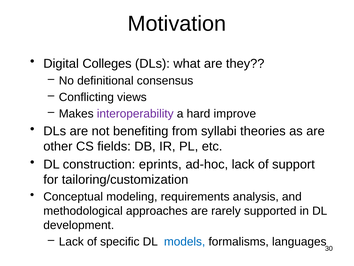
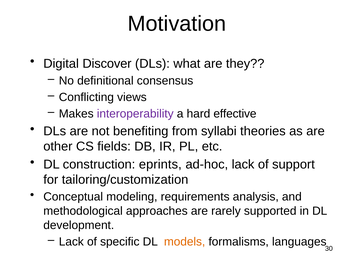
Colleges: Colleges -> Discover (107, 63)
improve: improve -> effective (235, 113)
models colour: blue -> orange (185, 241)
